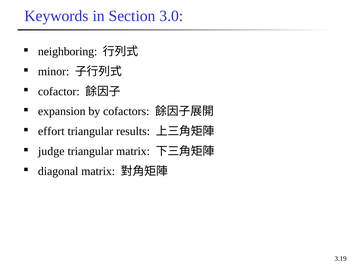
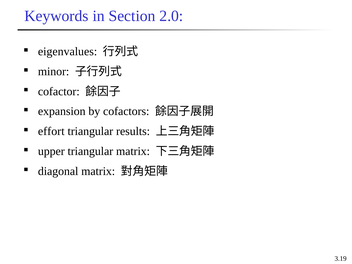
3.0: 3.0 -> 2.0 (171, 16)
neighboring: neighboring -> eigenvalues (68, 52)
judge: judge -> upper (51, 151)
